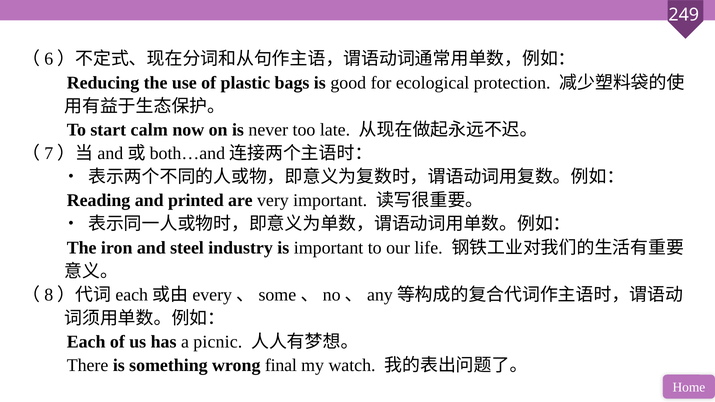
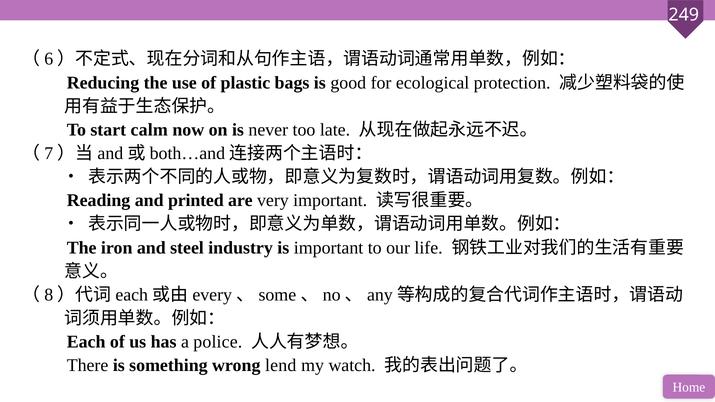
picnic: picnic -> police (218, 342)
final: final -> lend (281, 366)
